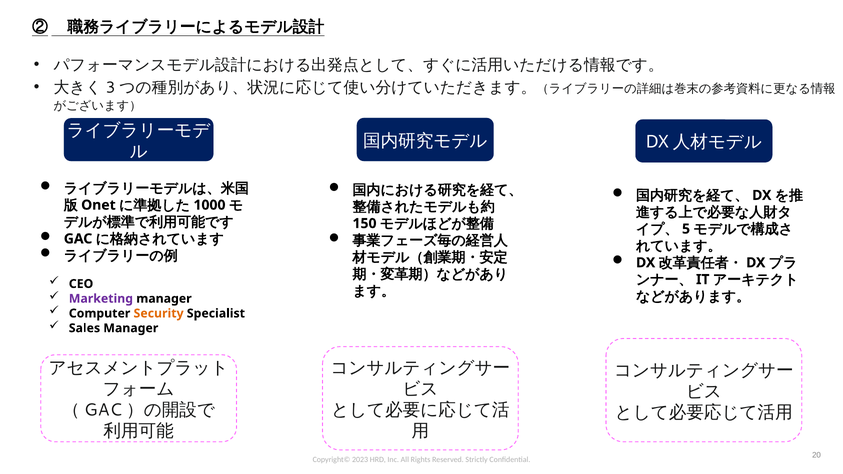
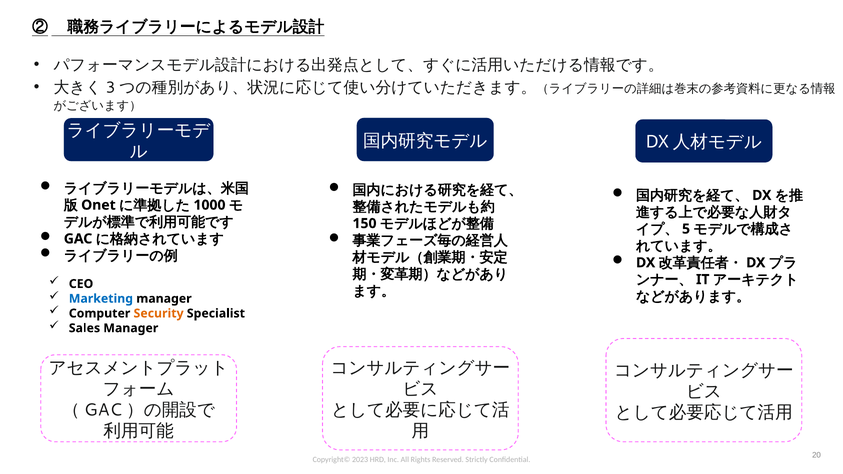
Marketing colour: purple -> blue (101, 299)
